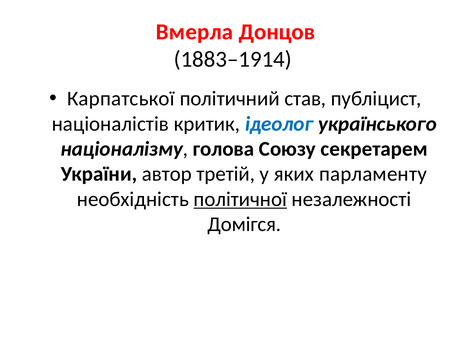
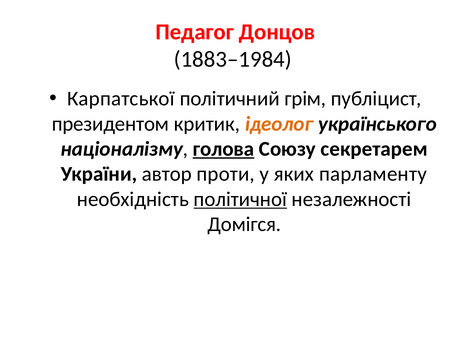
Вмерла: Вмерла -> Педагог (195, 32)
1883–1914: 1883–1914 -> 1883–1984 (233, 59)
став: став -> грім (305, 99)
націоналістів: націоналістів -> президентом (110, 124)
ідеолог colour: blue -> orange (279, 124)
голова underline: none -> present (224, 149)
третій: третій -> проти (226, 174)
